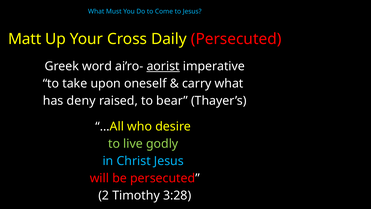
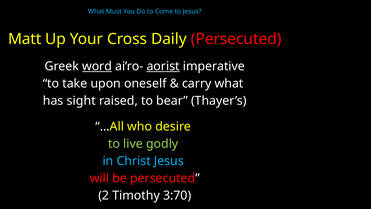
word underline: none -> present (97, 66)
deny: deny -> sight (81, 101)
3:28: 3:28 -> 3:70 (177, 195)
